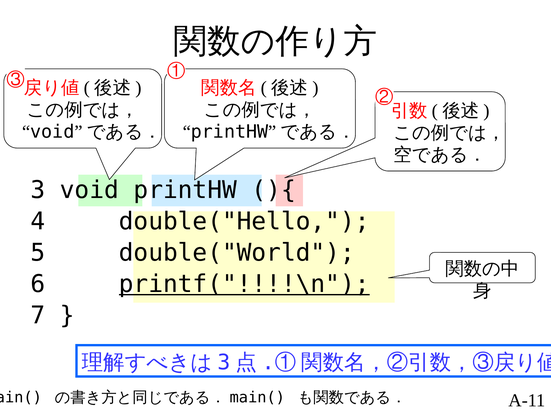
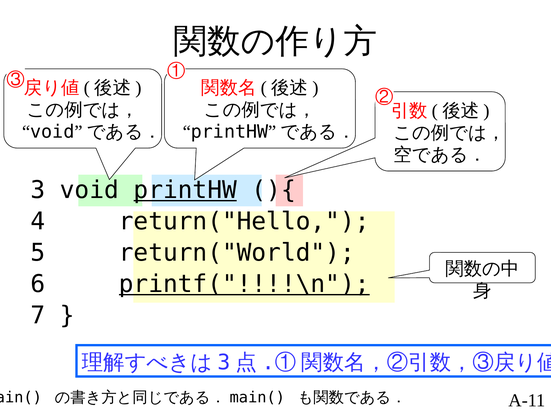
printHW underline: none -> present (185, 190)
double("Hello: double("Hello -> return("Hello (244, 222)
double("World: double("World -> return("World (237, 253)
